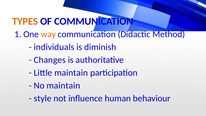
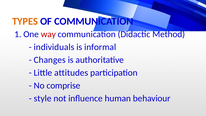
way colour: orange -> red (48, 34)
diminish: diminish -> informal (100, 47)
Little maintain: maintain -> attitudes (71, 73)
No maintain: maintain -> comprise (63, 85)
